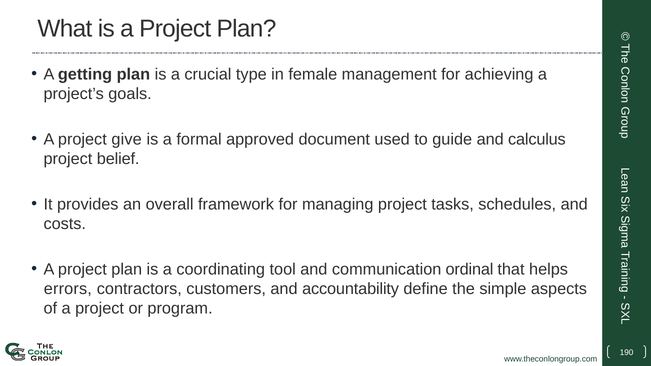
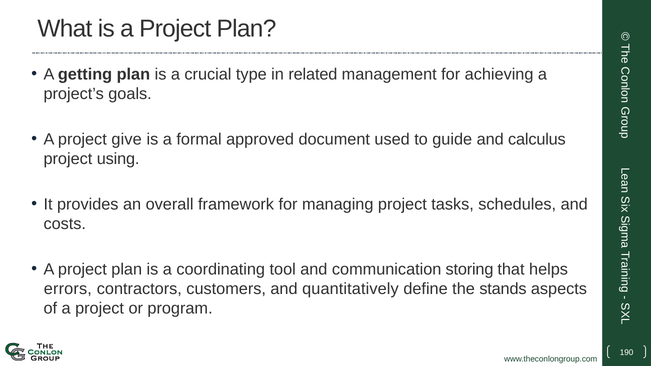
female: female -> related (313, 74)
belief: belief -> using (118, 159)
ordinal: ordinal -> storing (470, 270)
accountability: accountability -> quantitatively (350, 289)
simple: simple -> stands (503, 289)
